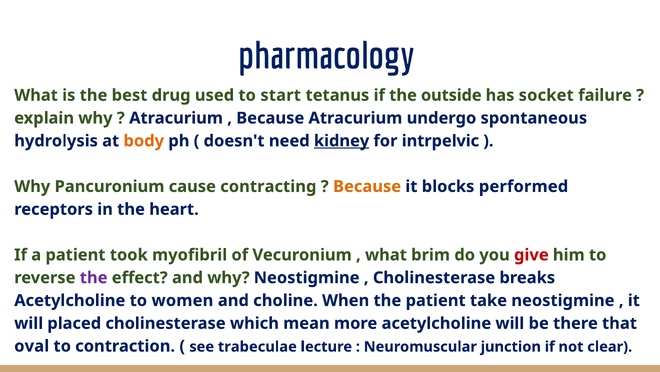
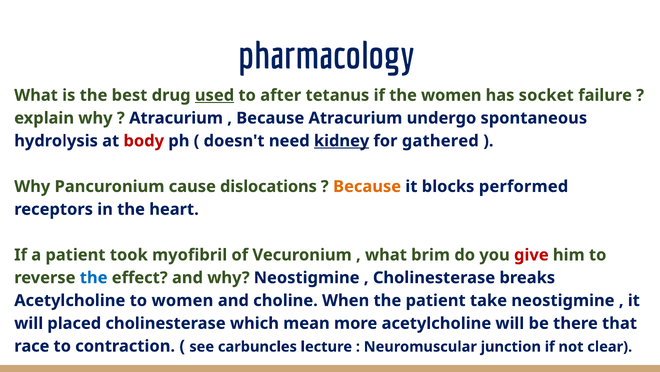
used underline: none -> present (215, 95)
start: start -> after (281, 95)
the outside: outside -> women (451, 95)
body colour: orange -> red (144, 141)
intrpelvic: intrpelvic -> gathered (440, 141)
contracting: contracting -> dislocations (268, 186)
the colour: purple -> blue (94, 277)
oval: oval -> race (32, 345)
trabeculae: trabeculae -> carbuncles (257, 346)
